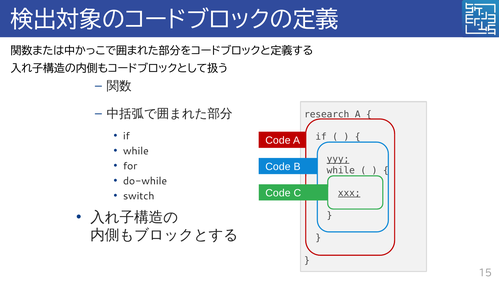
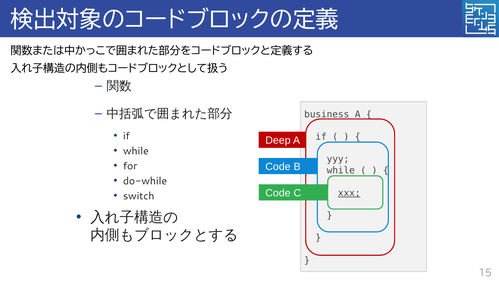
research: research -> business (327, 114)
Code: Code -> Deep (278, 140)
yyy underline: present -> none (338, 159)
